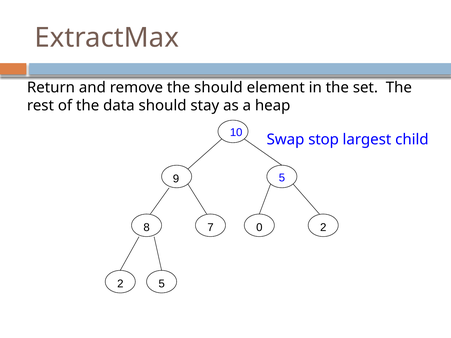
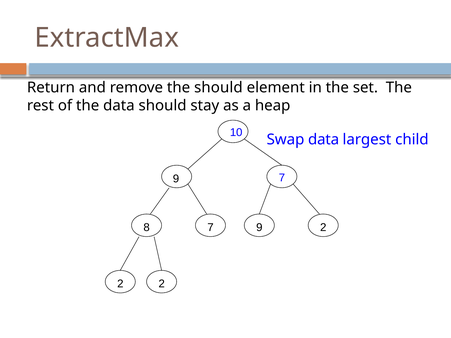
Swap stop: stop -> data (324, 140)
9 5: 5 -> 7 (282, 178)
7 0: 0 -> 9 (259, 228)
2 5: 5 -> 2 (162, 284)
